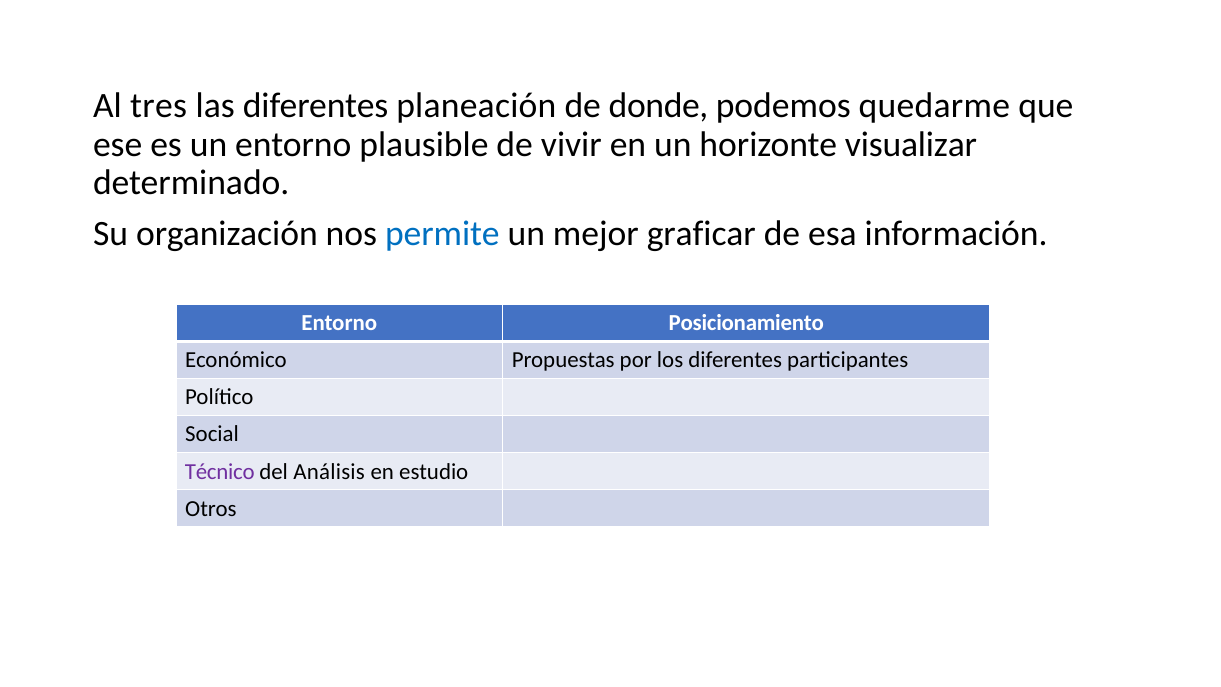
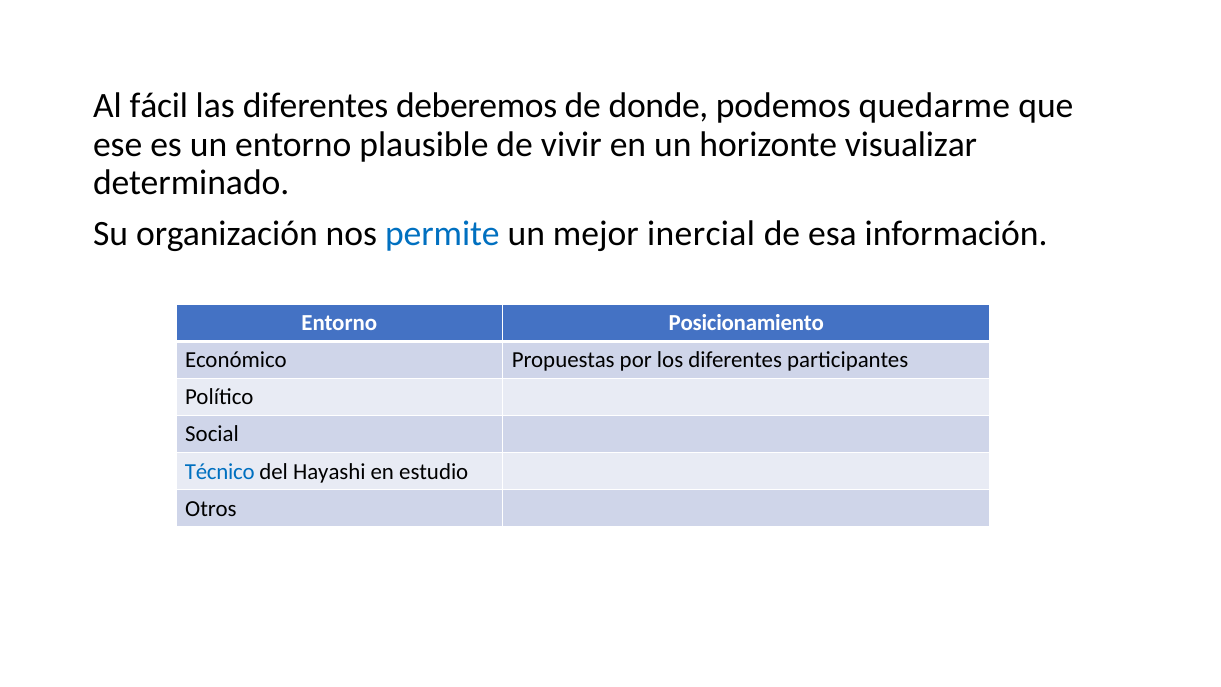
tres: tres -> fácil (159, 106)
planeación: planeación -> deberemos (477, 106)
graficar: graficar -> inercial (701, 234)
Técnico colour: purple -> blue (220, 471)
Análisis: Análisis -> Hayashi (329, 471)
